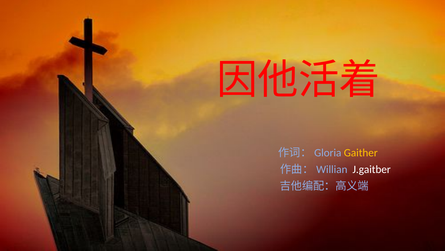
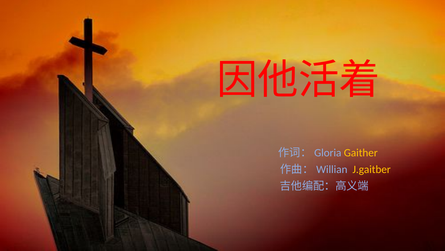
J.gaitber colour: white -> yellow (372, 169)
